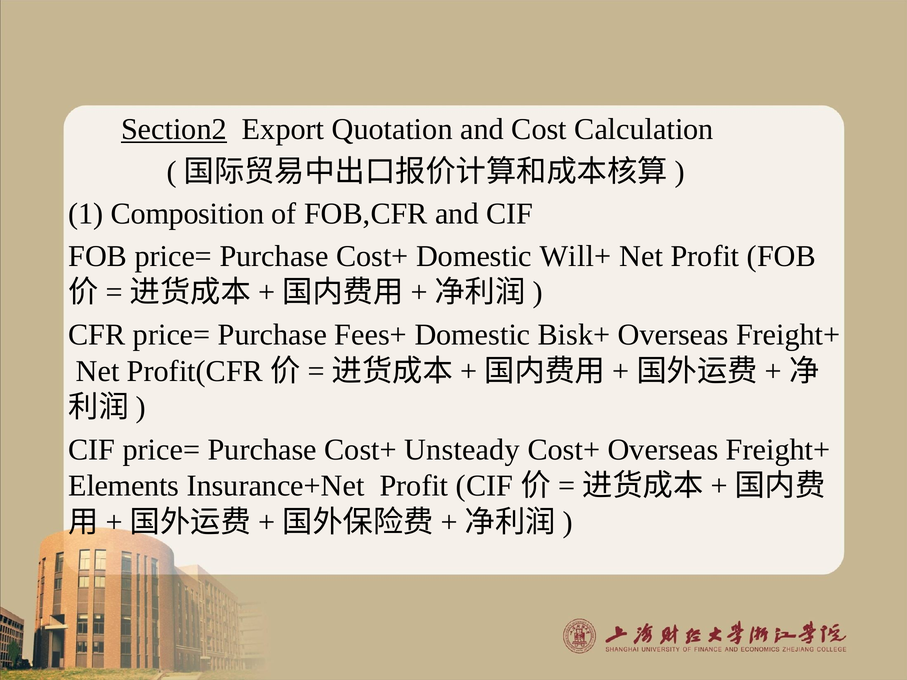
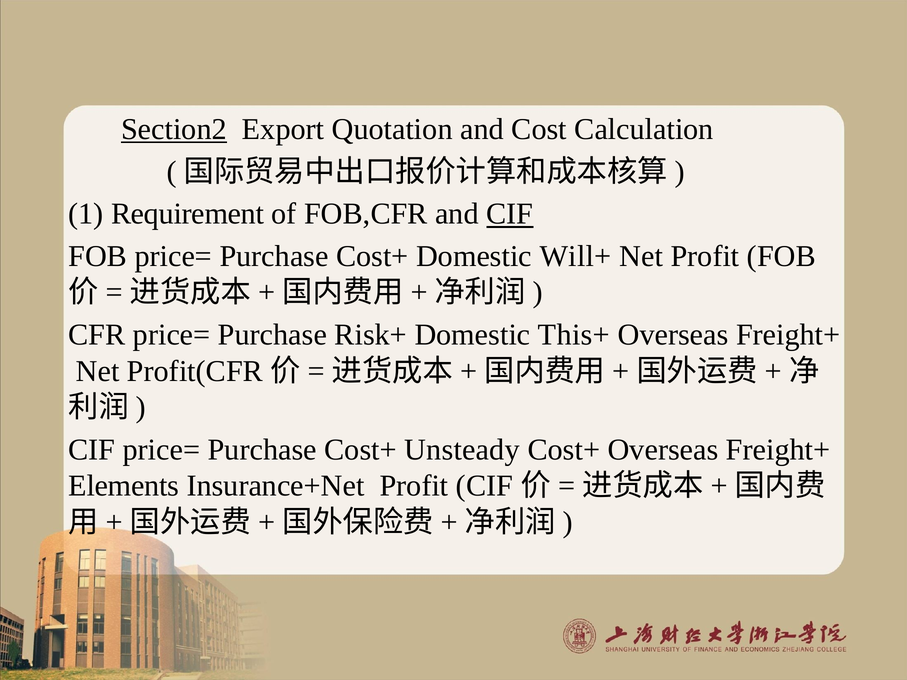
Composition: Composition -> Requirement (188, 214)
CIF underline: none -> present (510, 214)
Fees+: Fees+ -> Risk+ (371, 335)
Bisk+: Bisk+ -> This+ (574, 335)
